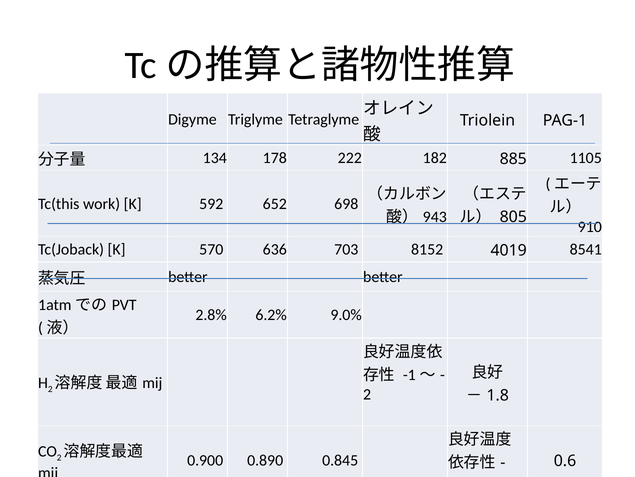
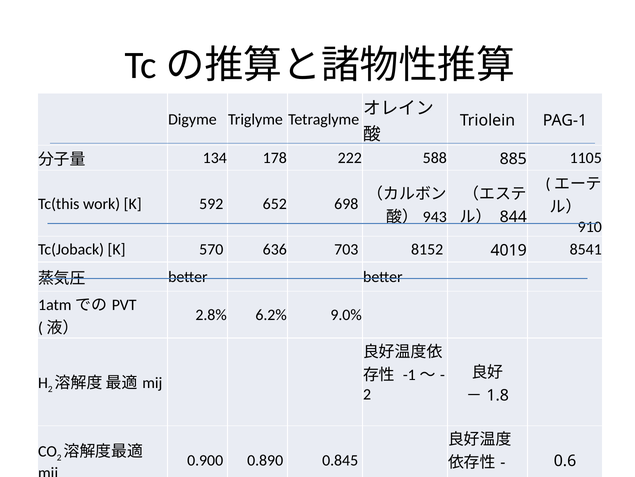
182: 182 -> 588 (435, 158)
805: 805 -> 844 (513, 216)
